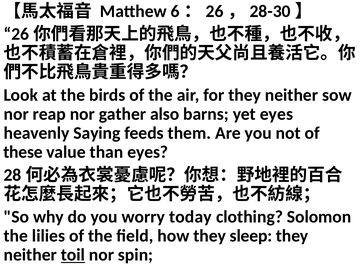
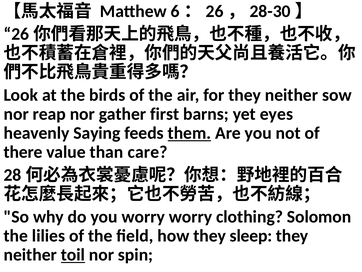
also: also -> first (165, 114)
them underline: none -> present (189, 133)
these: these -> there (23, 152)
than eyes: eyes -> care (148, 152)
worry today: today -> worry (191, 216)
